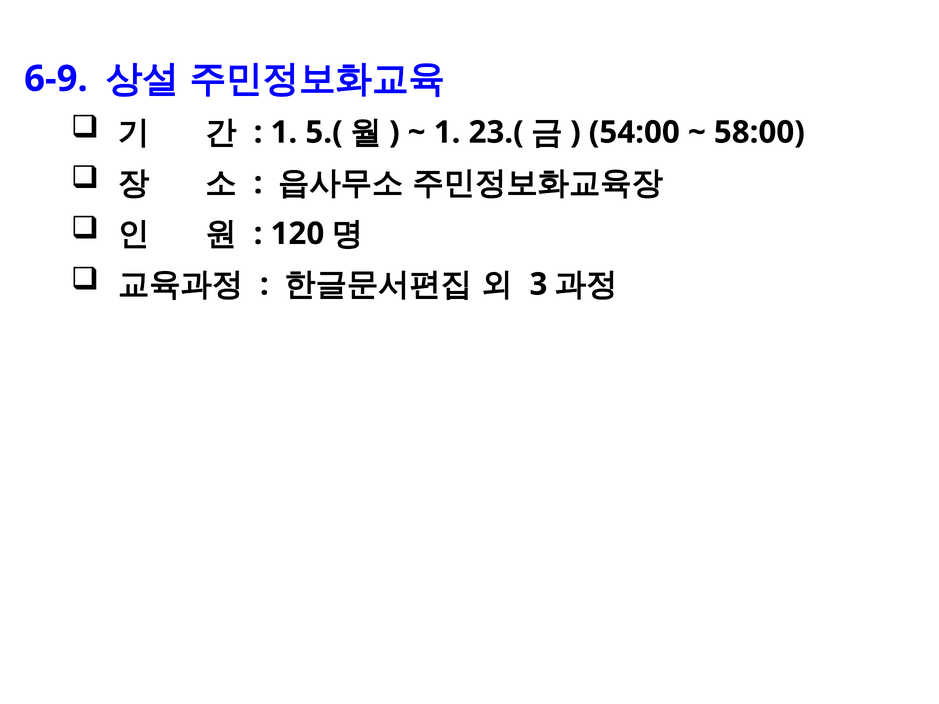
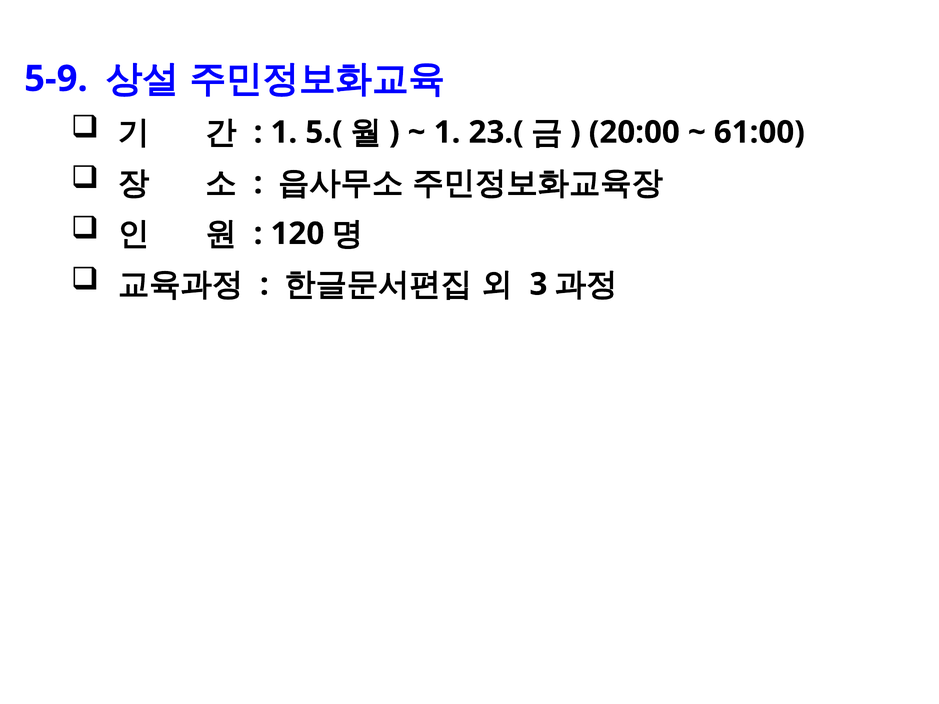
6-9: 6-9 -> 5-9 (56, 79)
54:00: 54:00 -> 20:00 (634, 132)
58:00: 58:00 -> 61:00 (759, 132)
